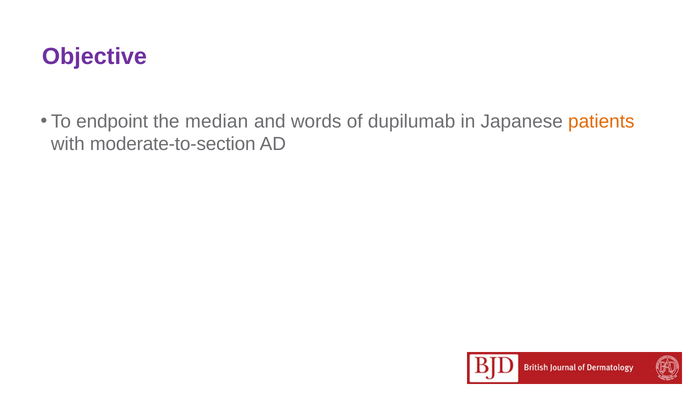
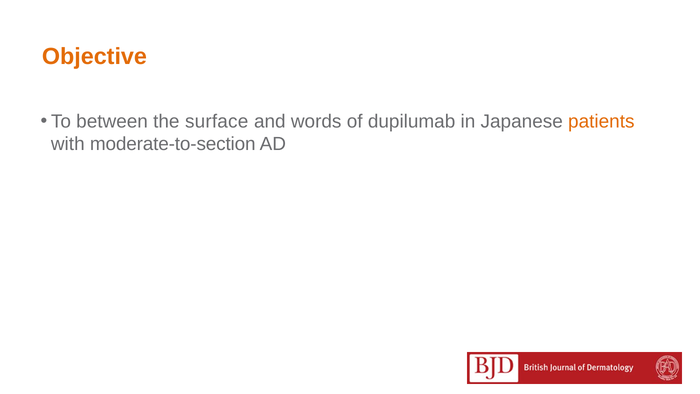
Objective colour: purple -> orange (94, 56)
endpoint: endpoint -> between (112, 121)
median: median -> surface (217, 121)
